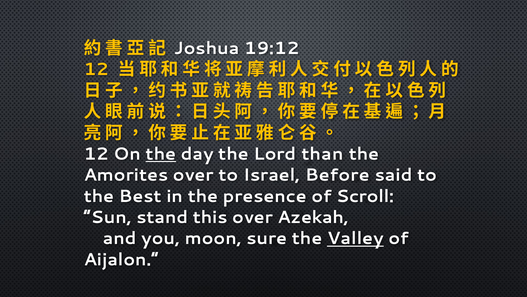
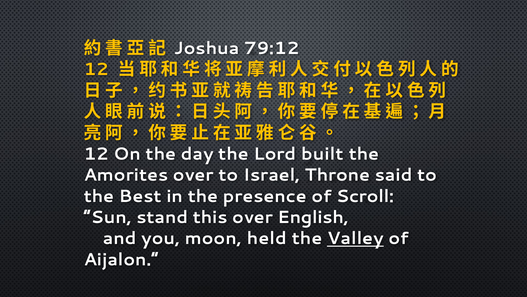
19:12: 19:12 -> 79:12 (272, 48)
the underline: present -> none (161, 154)
than: than -> built (322, 154)
Before: Before -> Throne (338, 175)
Azekah: Azekah -> English (313, 217)
sure: sure -> held (267, 238)
